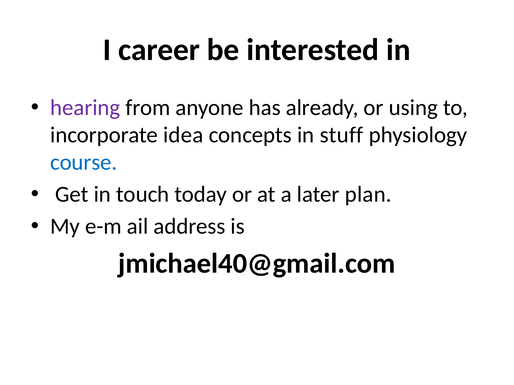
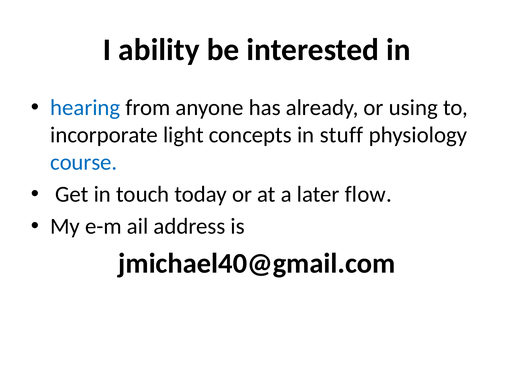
career: career -> ability (159, 50)
hearing colour: purple -> blue (85, 108)
idea: idea -> light (183, 135)
plan: plan -> flow (368, 195)
